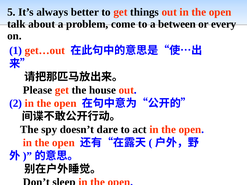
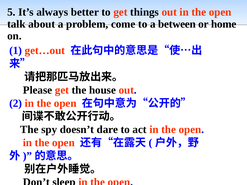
every: every -> home (224, 24)
